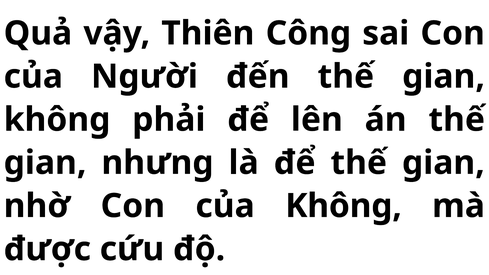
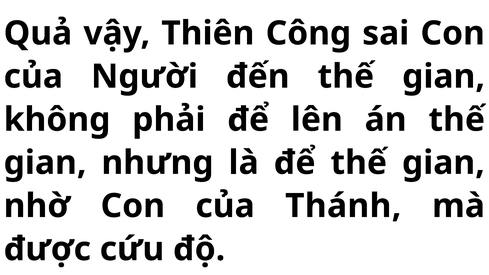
của Không: Không -> Thánh (343, 206)
